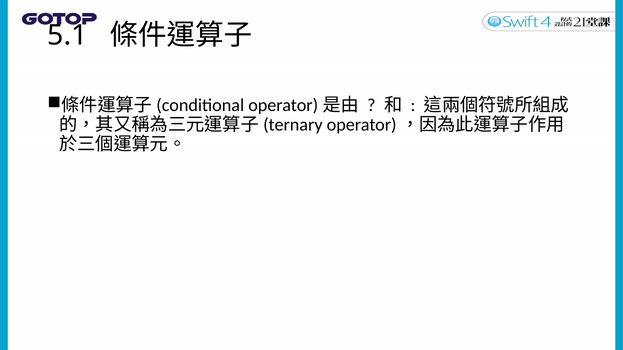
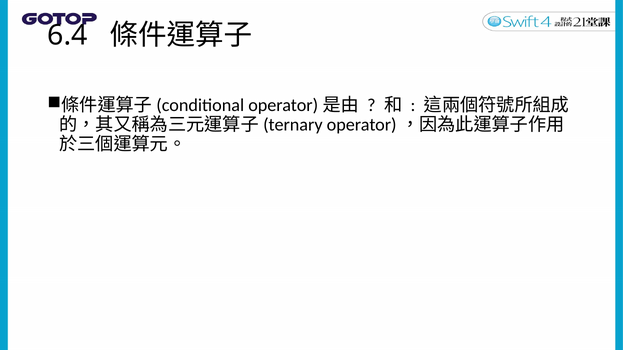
5.1: 5.1 -> 6.4 (68, 35)
